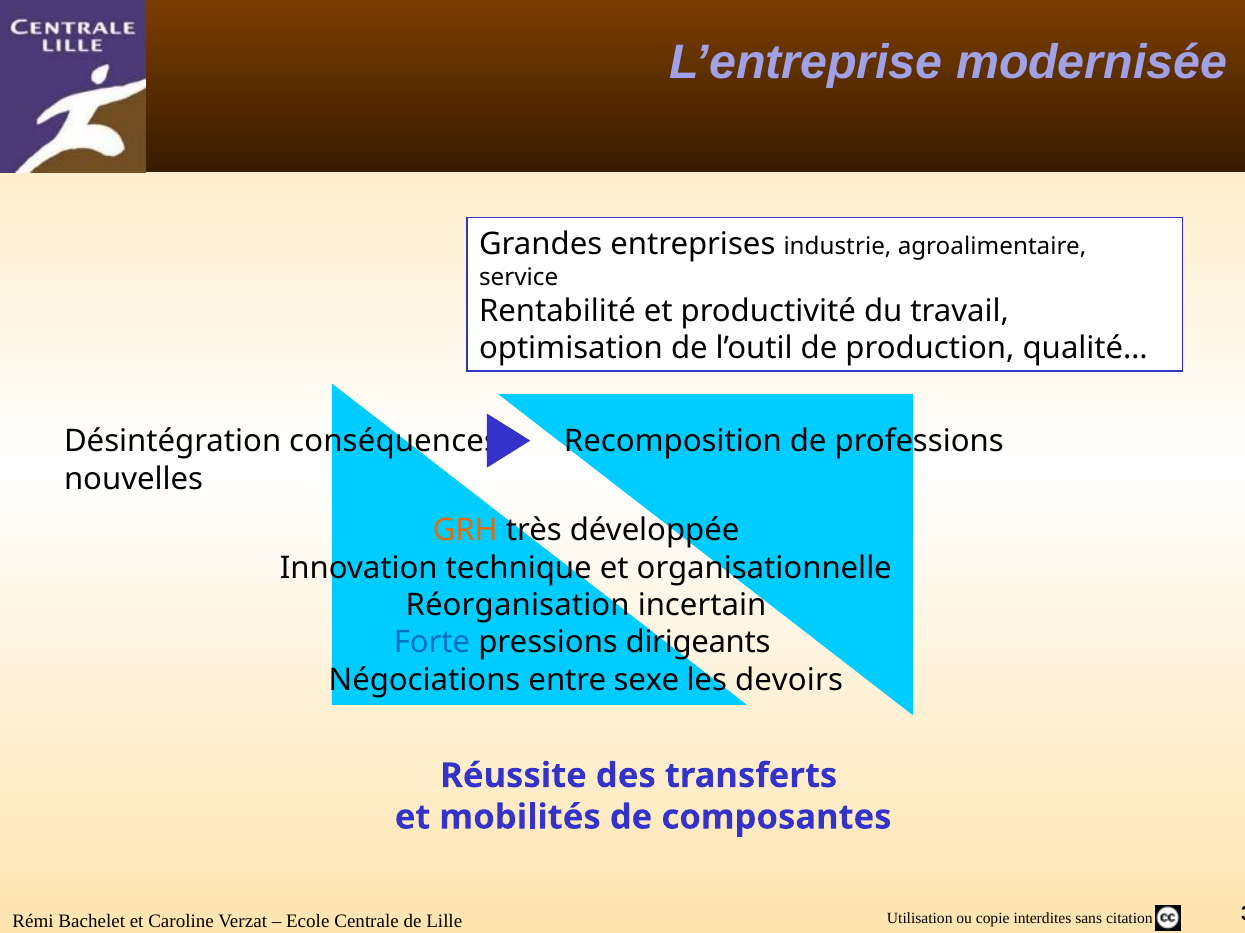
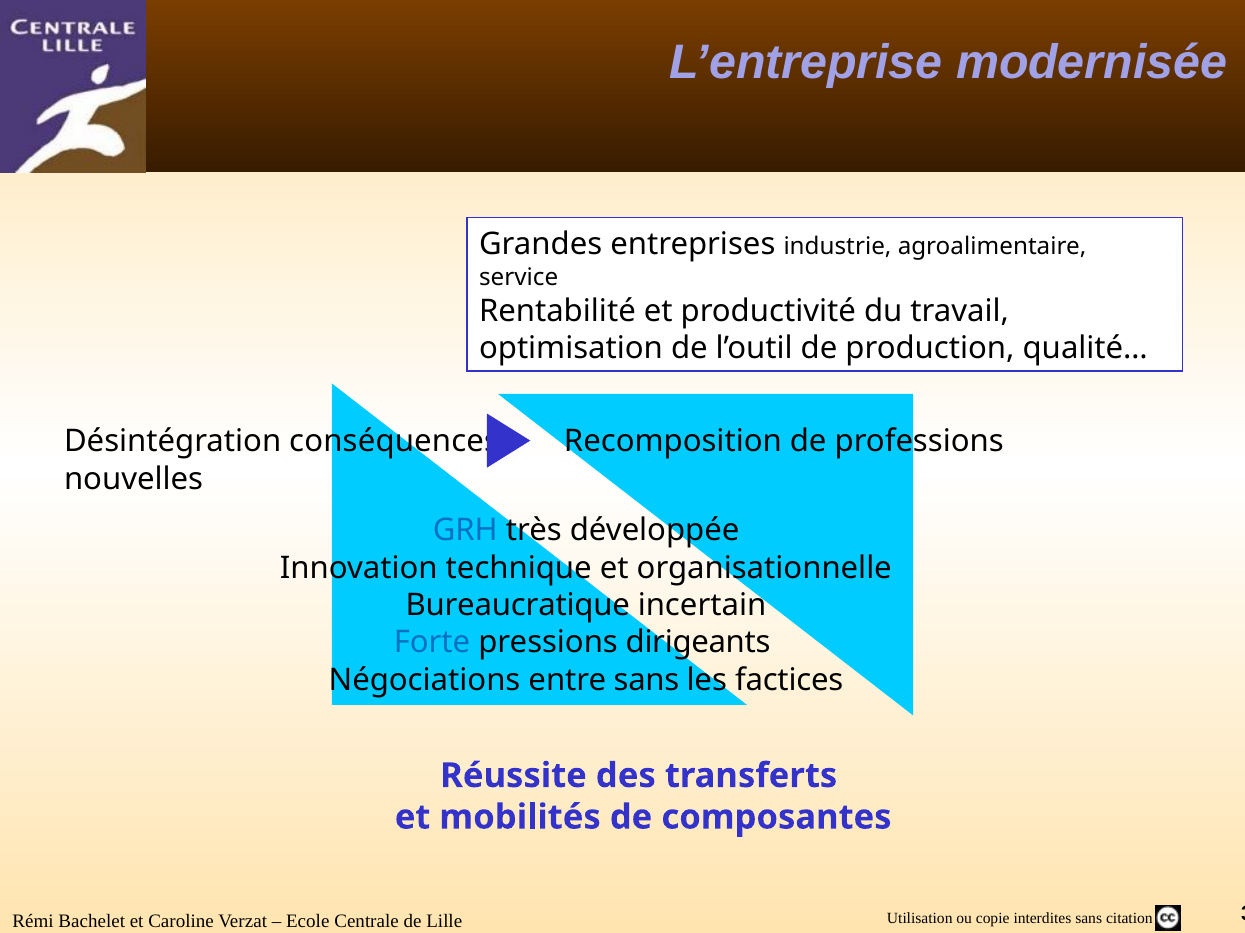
GRH colour: orange -> blue (465, 531)
Réorganisation: Réorganisation -> Bureaucratique (518, 606)
entre sexe: sexe -> sans (647, 681)
devoirs: devoirs -> factices (789, 681)
